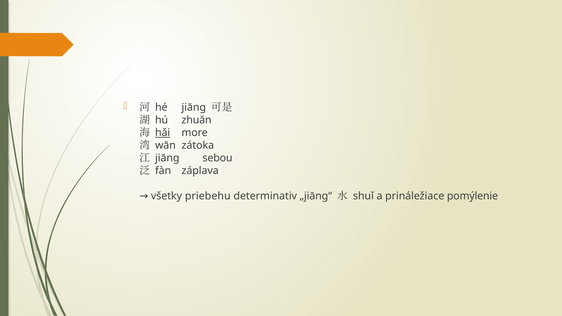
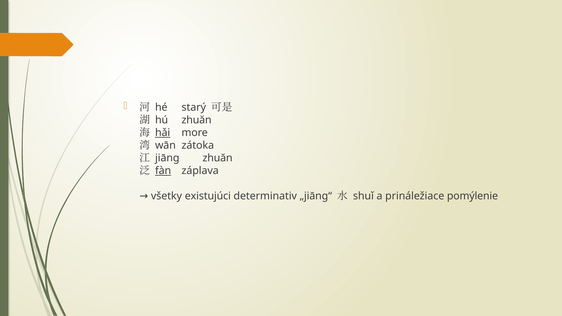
hé jiāng: jiāng -> starý (194, 108)
jiāng sebou: sebou -> zhuăn (218, 158)
fàn underline: none -> present (163, 171)
priebehu: priebehu -> existujúci (208, 196)
